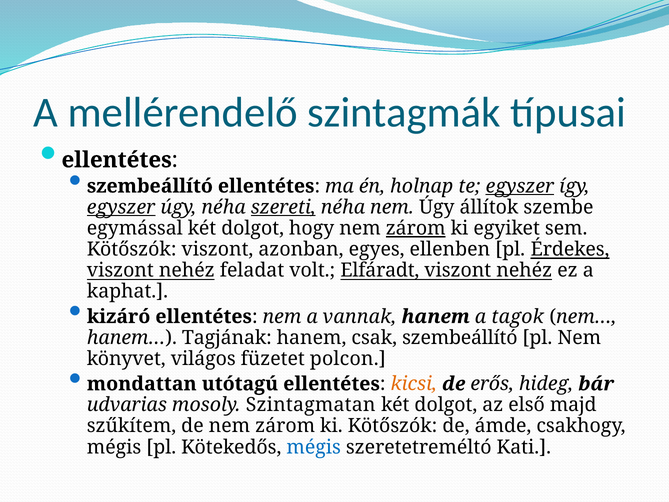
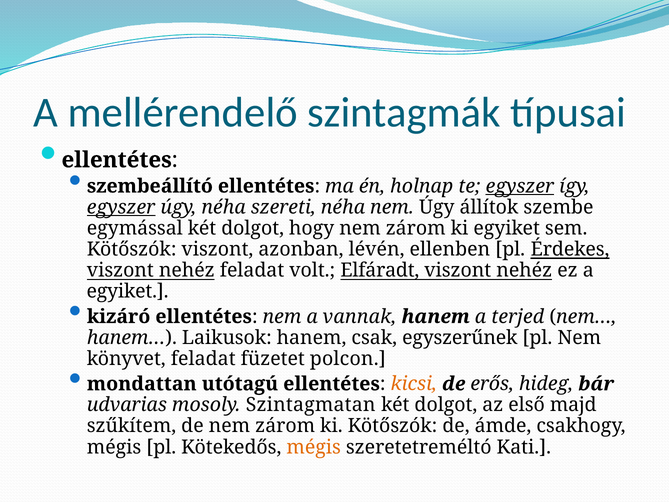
szereti underline: present -> none (283, 207)
zárom underline: present -> none (416, 228)
egyes: egyes -> lévén (377, 249)
kaphat: kaphat -> egyiket (128, 291)
tagok: tagok -> terjed (518, 316)
Tagjának: Tagjának -> Laikusok (227, 338)
csak szembeállító: szembeállító -> egyszerűnek (460, 338)
könyvet világos: világos -> feladat (203, 359)
mégis colour: blue -> orange (314, 447)
